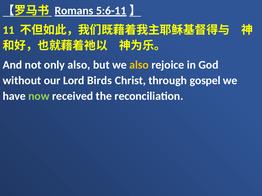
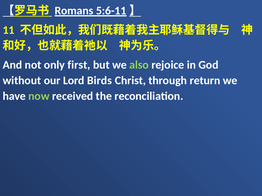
only also: also -> first (79, 65)
also colour: yellow -> light green (139, 65)
gospel: gospel -> return (205, 81)
